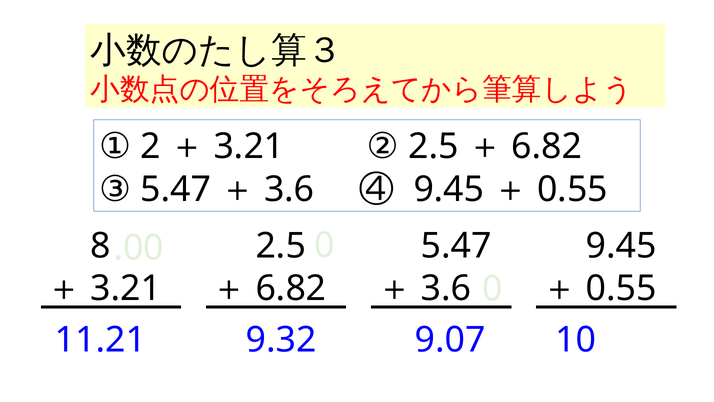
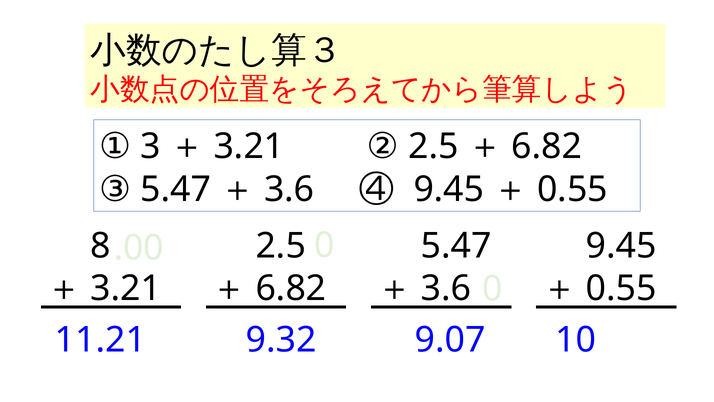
2: 2 -> 3 (151, 146)
